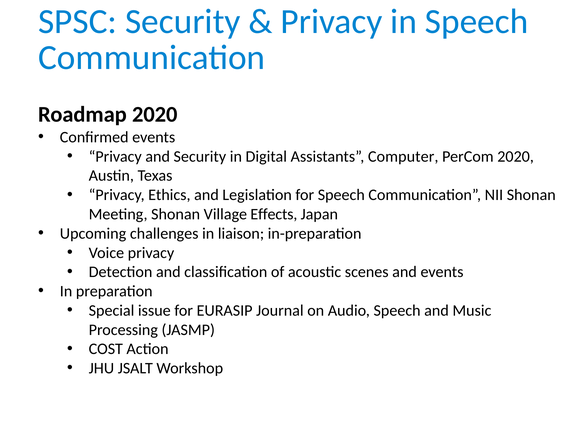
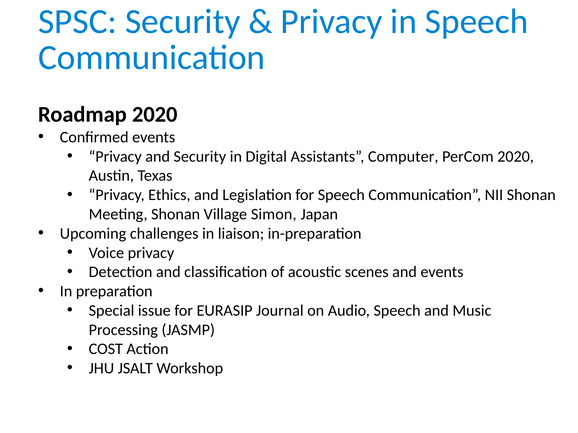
Effects: Effects -> Simon (274, 214)
